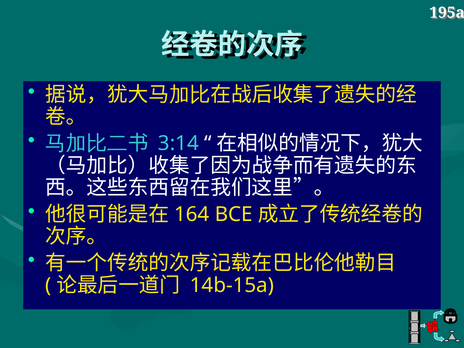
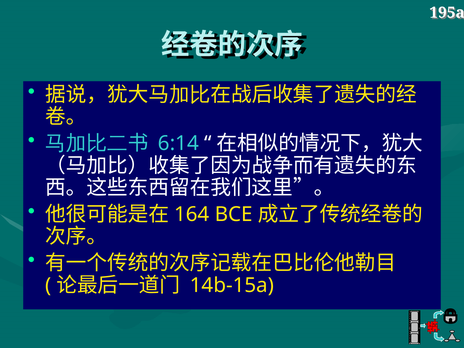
3:14: 3:14 -> 6:14 (178, 143)
